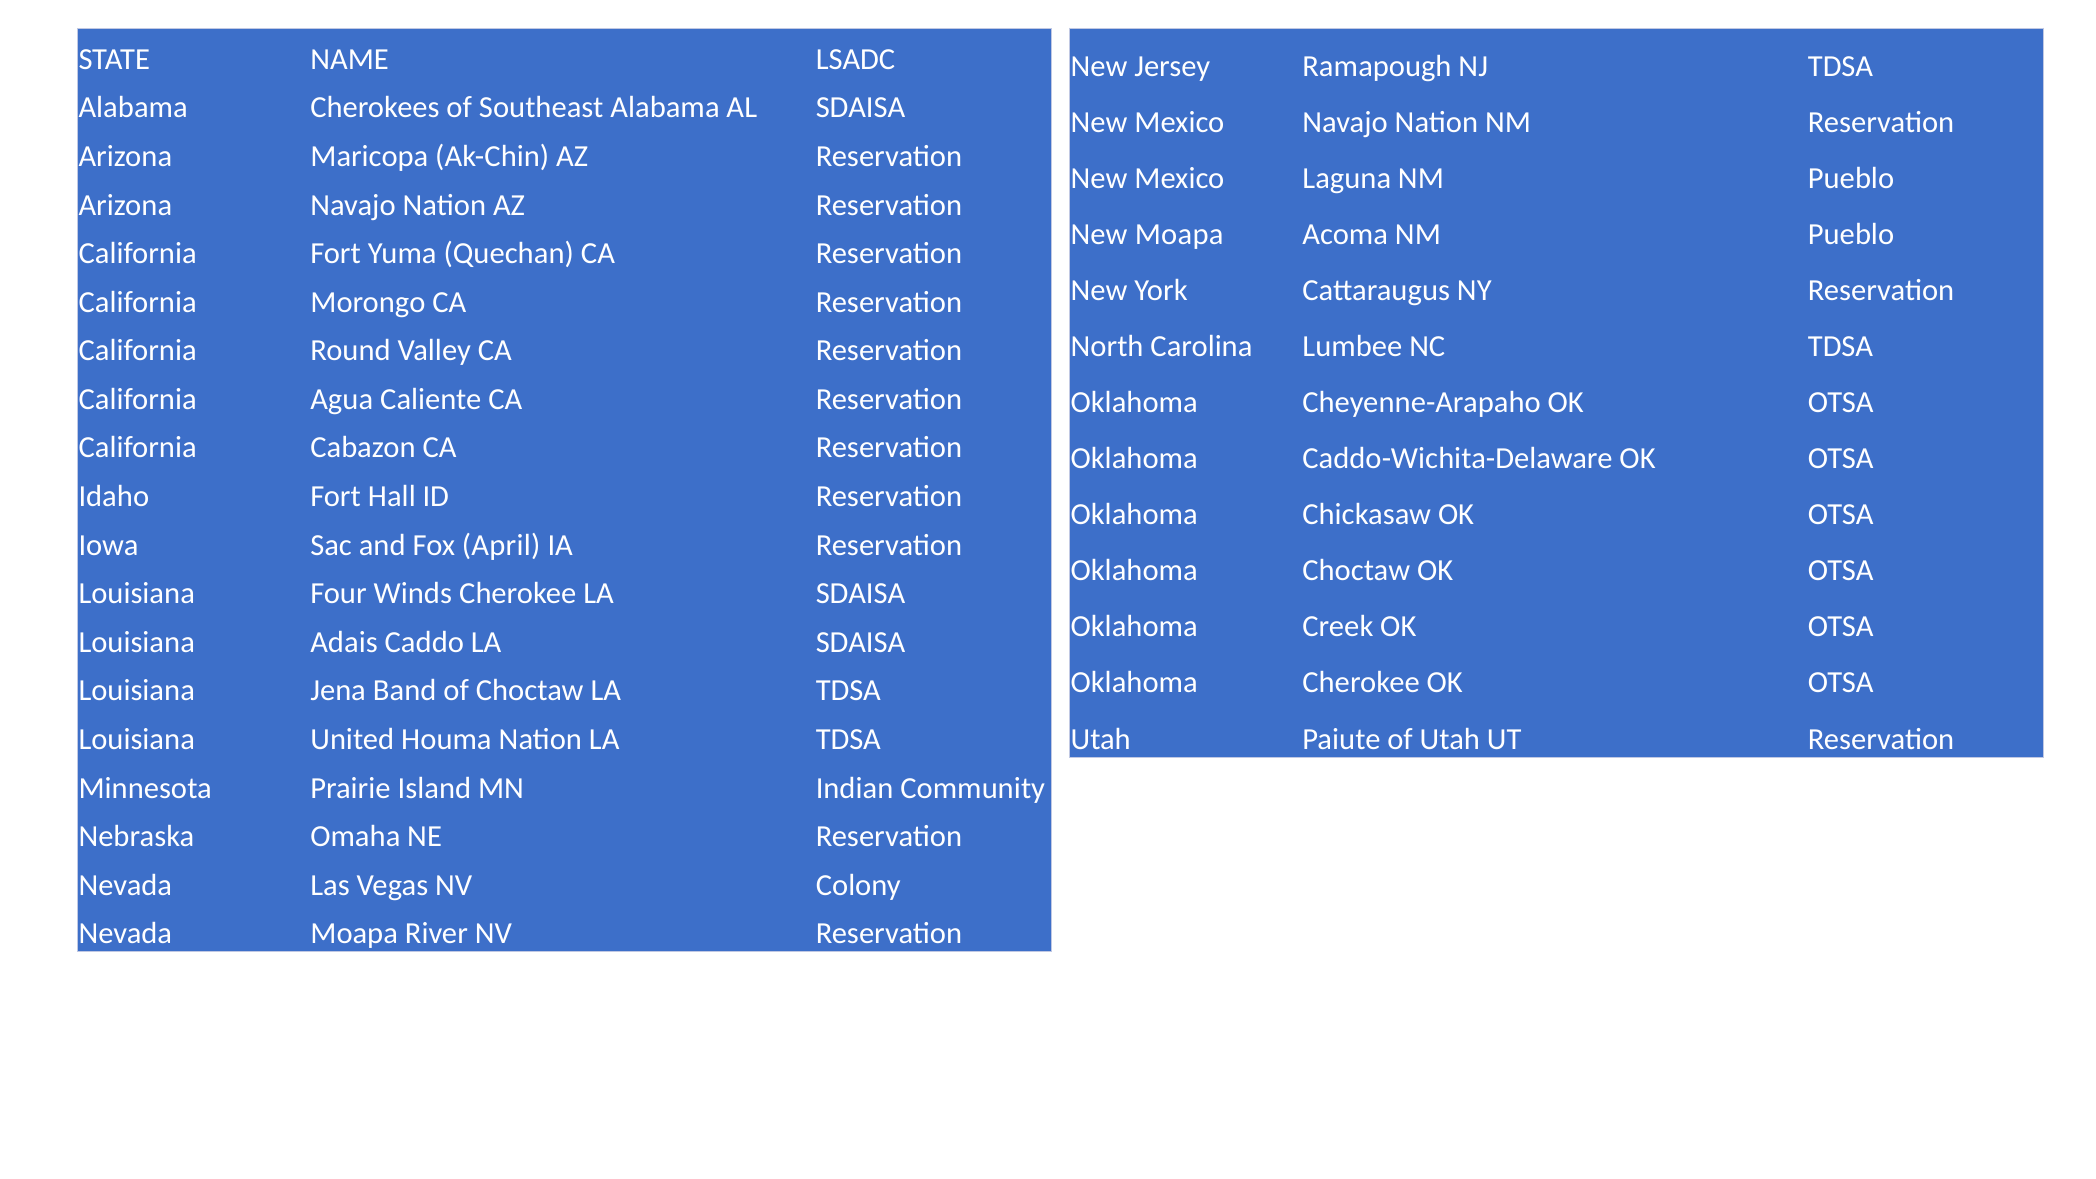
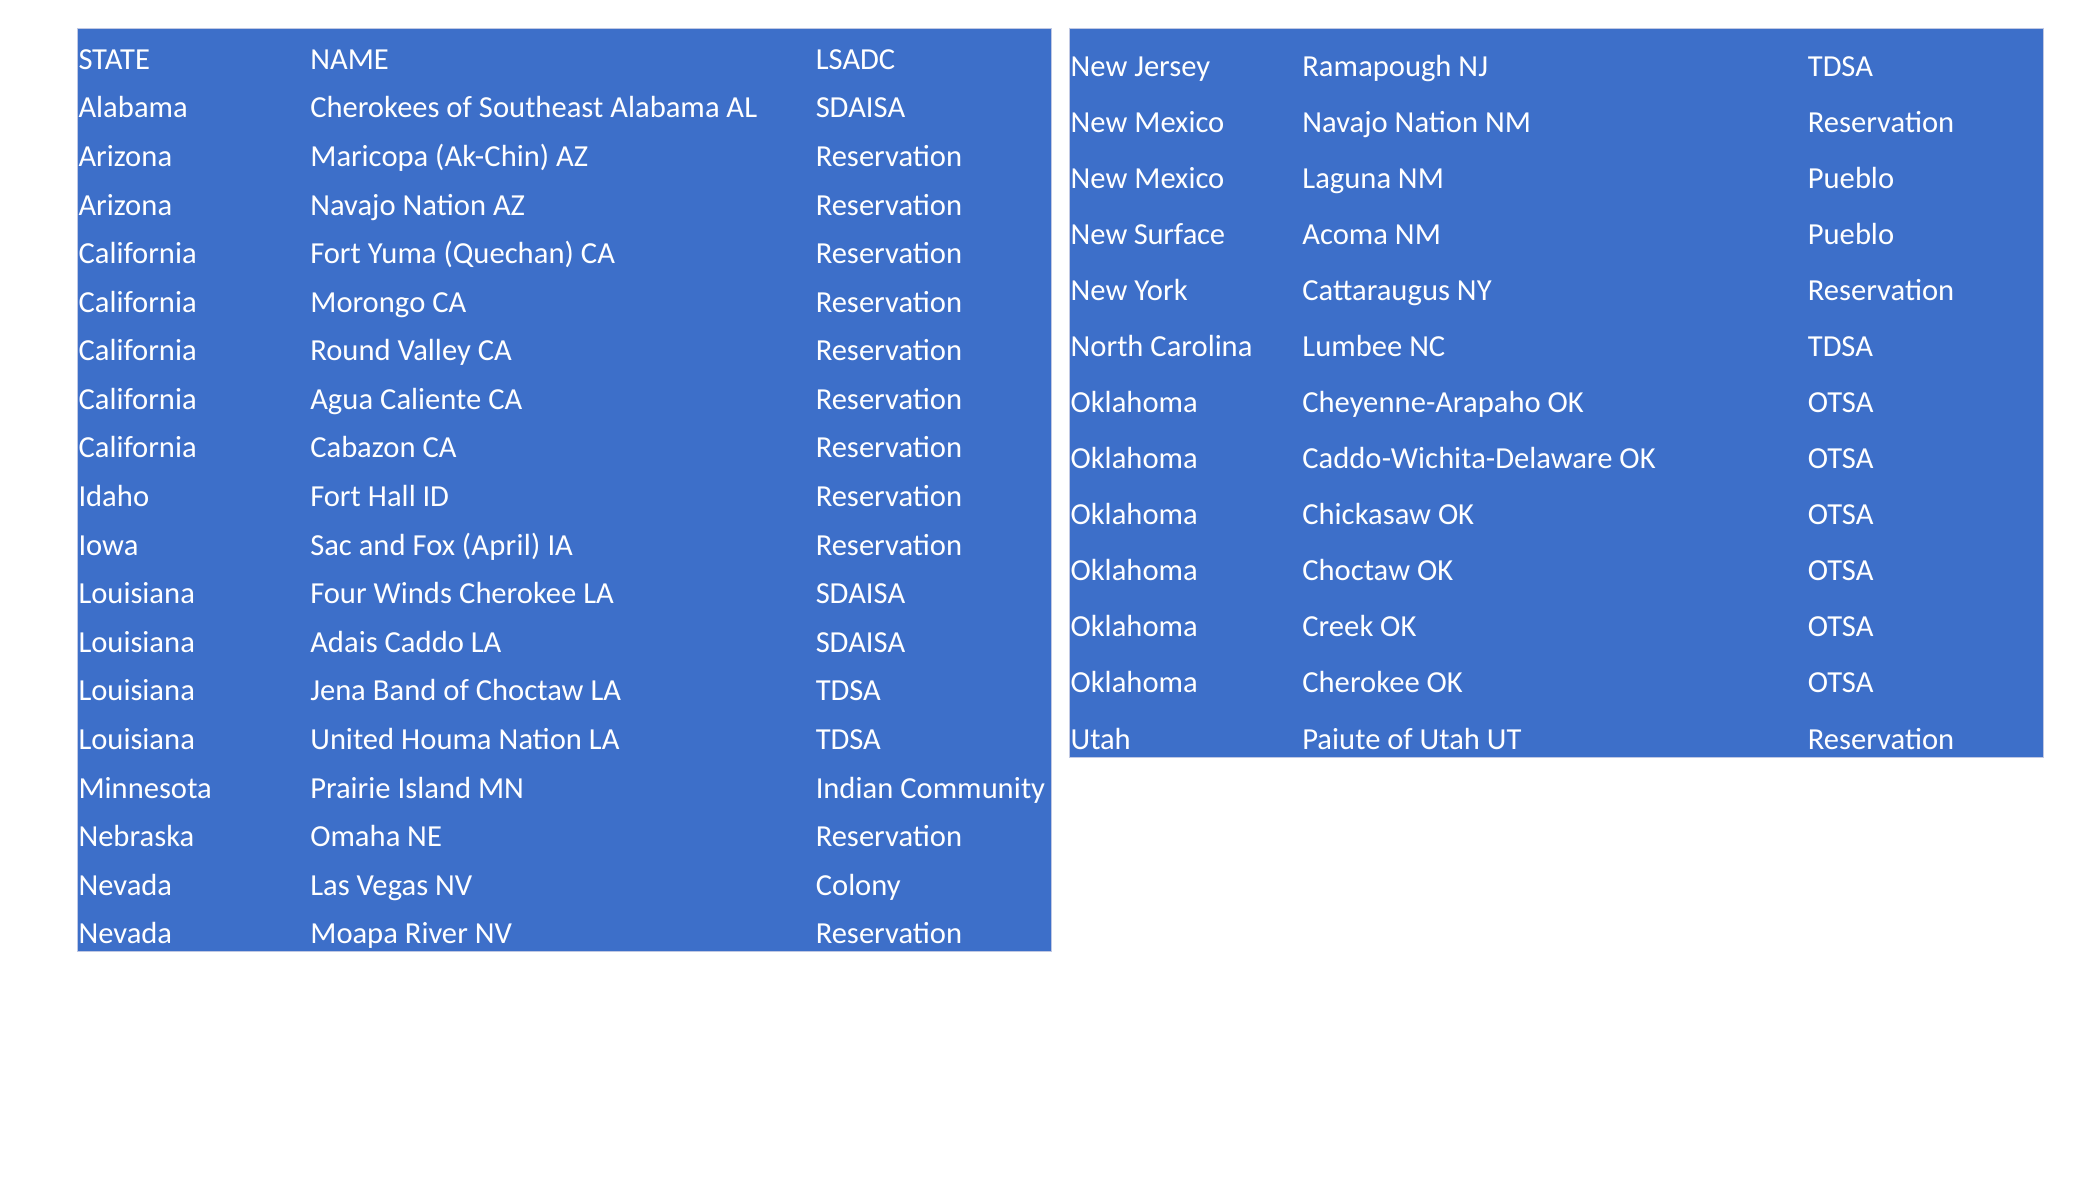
New Moapa: Moapa -> Surface (1179, 234)
